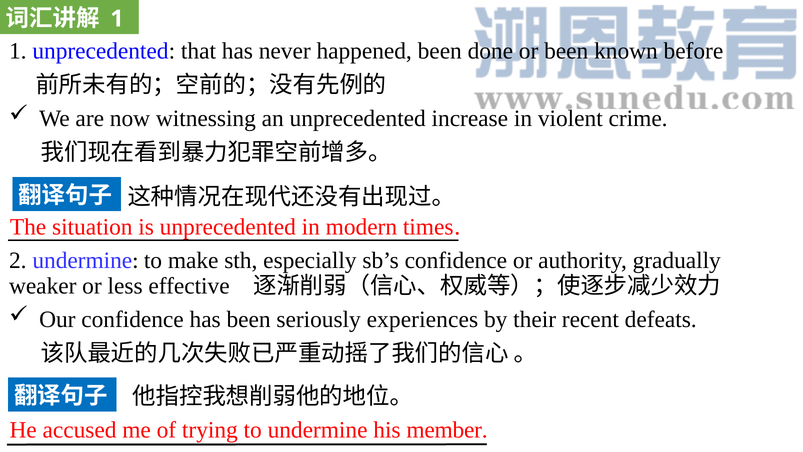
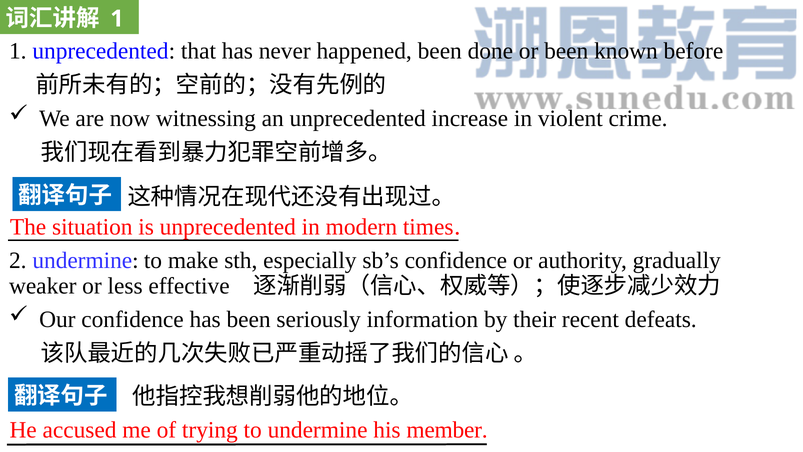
experiences: experiences -> information (422, 319)
